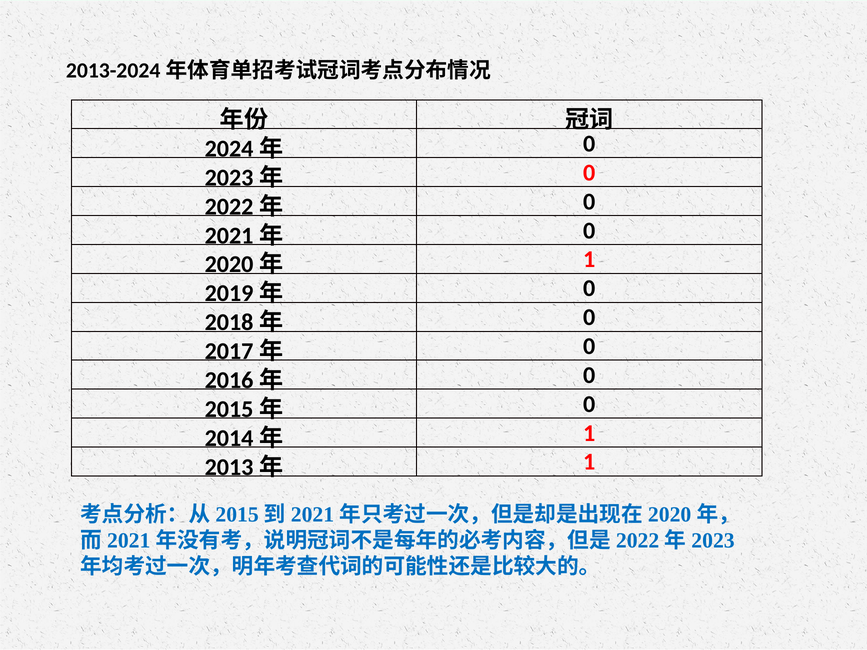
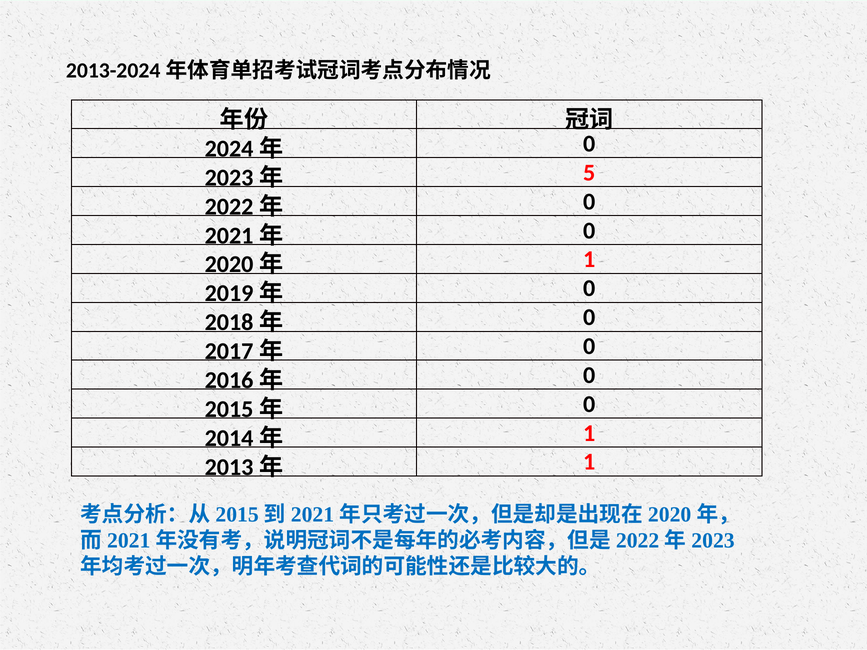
0: 0 -> 5 (589, 173)
